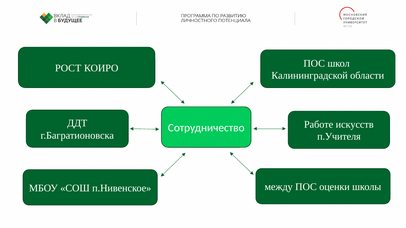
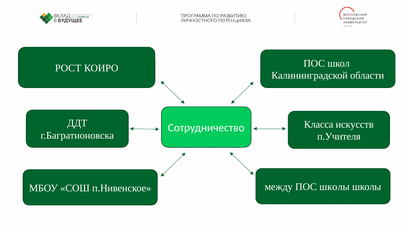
Работе: Работе -> Класса (319, 125)
ПОС оценки: оценки -> школы (334, 187)
